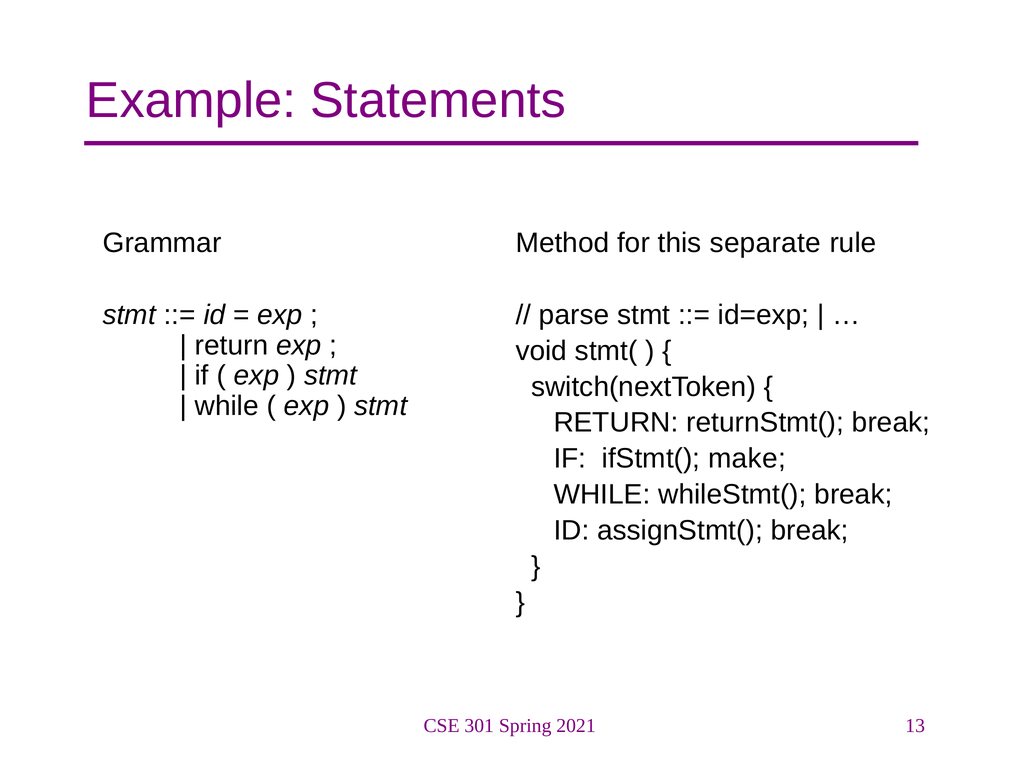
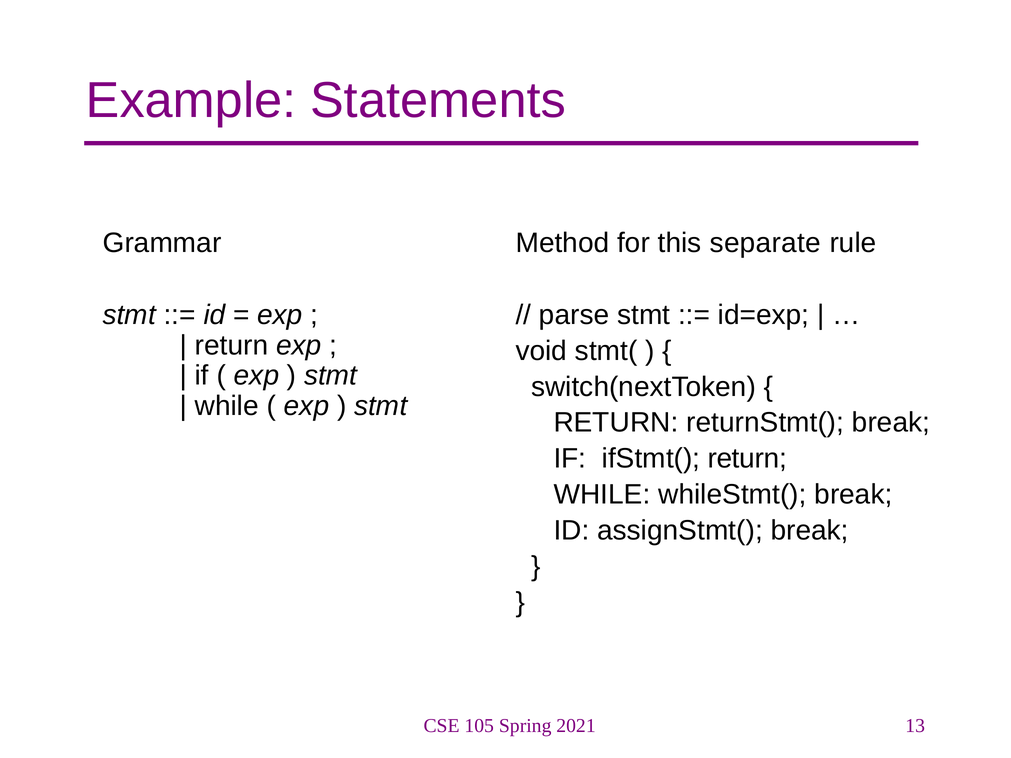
ifStmt( make: make -> return (747, 459)
301: 301 -> 105 (479, 726)
